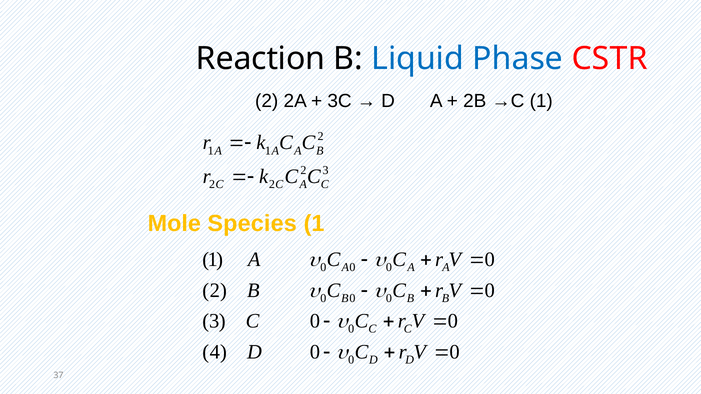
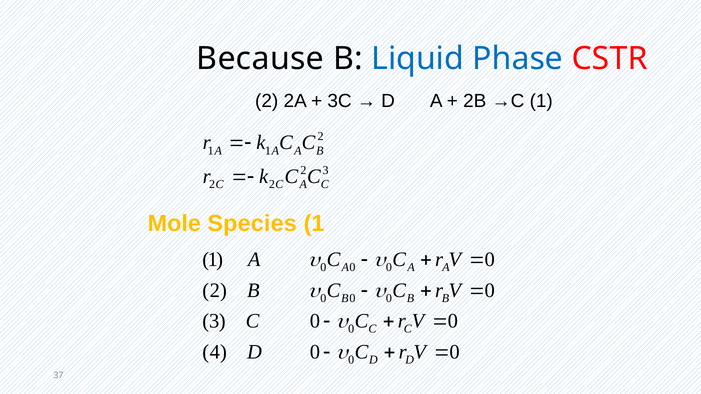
Reaction: Reaction -> Because (260, 59)
